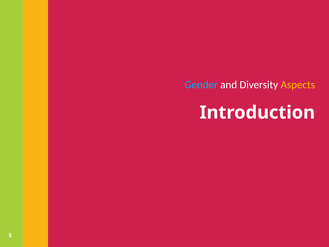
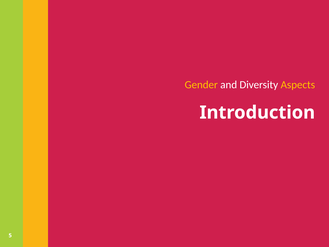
Gender colour: light blue -> yellow (201, 85)
